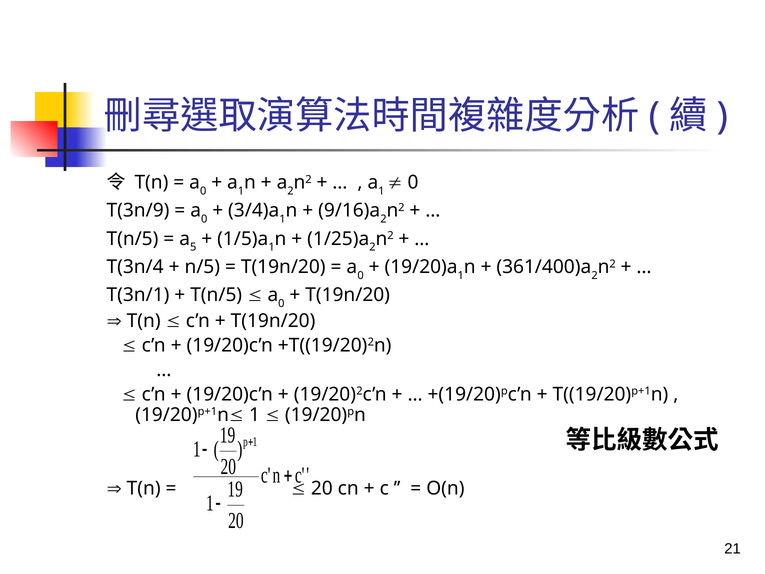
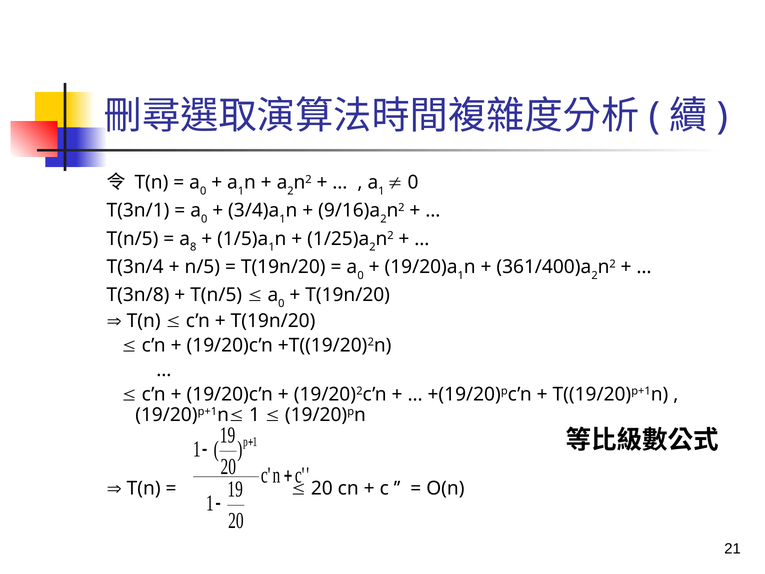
T(3n/9: T(3n/9 -> T(3n/1 (138, 211)
5: 5 -> 8 (193, 247)
T(3n/1: T(3n/1 -> T(3n/8 (138, 295)
